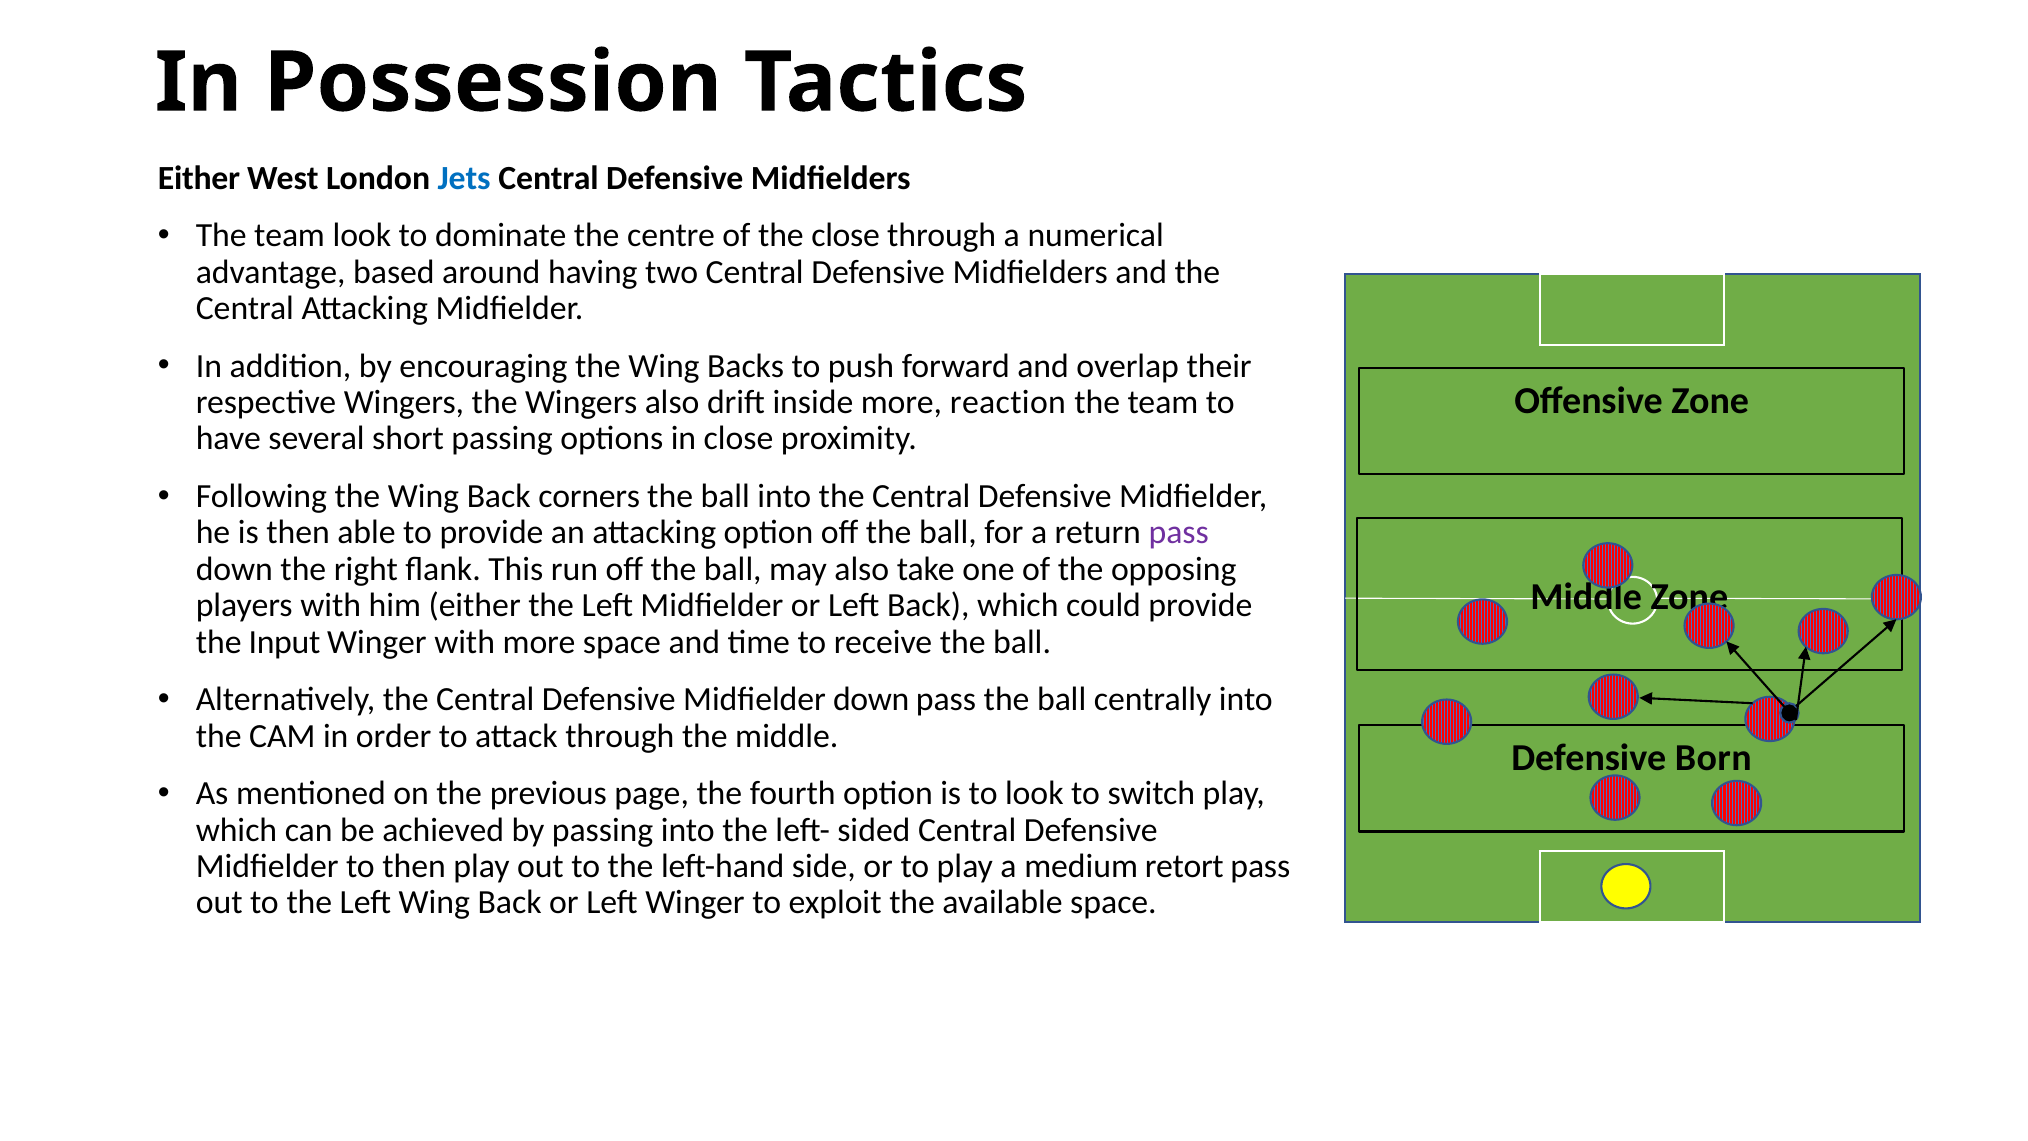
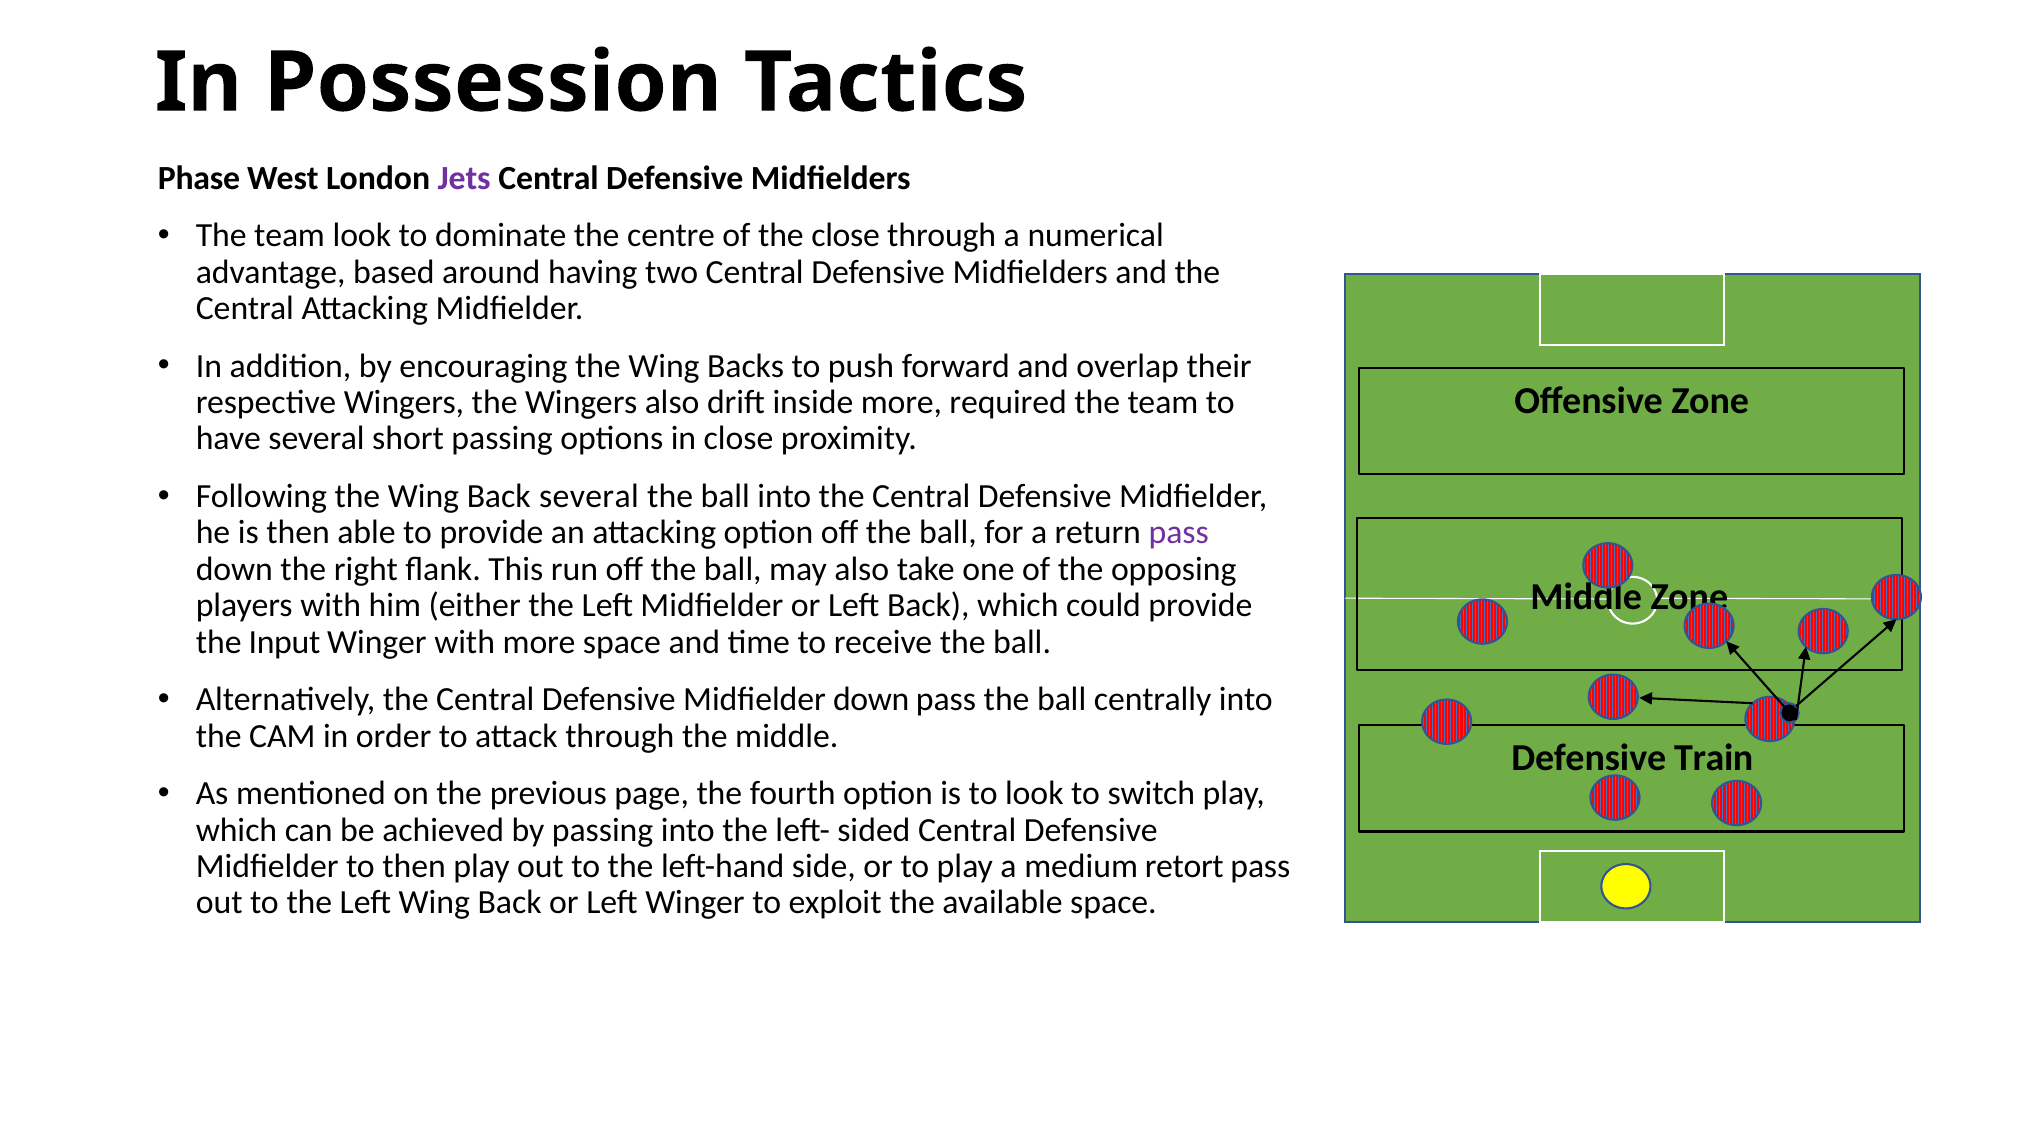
Either: Either -> Phase (199, 178)
Jets colour: blue -> purple (464, 178)
reaction: reaction -> required (1008, 402)
Back corners: corners -> several (589, 496)
Born: Born -> Train (1714, 758)
